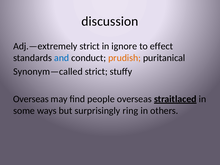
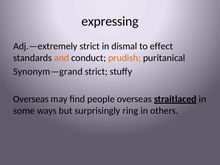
discussion: discussion -> expressing (110, 21)
ignore: ignore -> dismal (124, 46)
and colour: blue -> orange (62, 58)
Synonym—called: Synonym—called -> Synonym—grand (48, 72)
